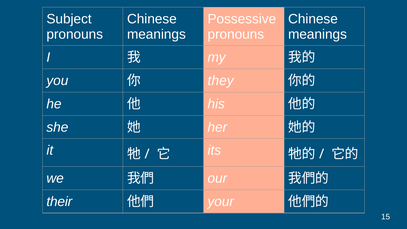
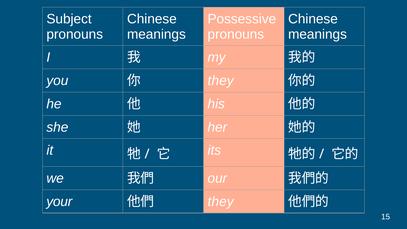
their: their -> your (59, 202)
your: your -> they (221, 202)
